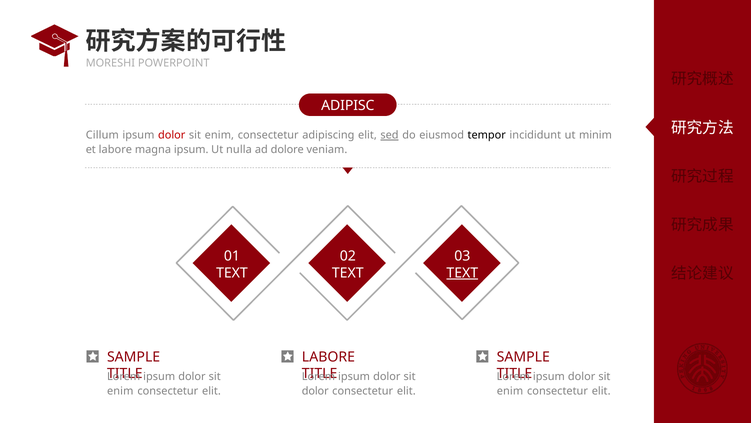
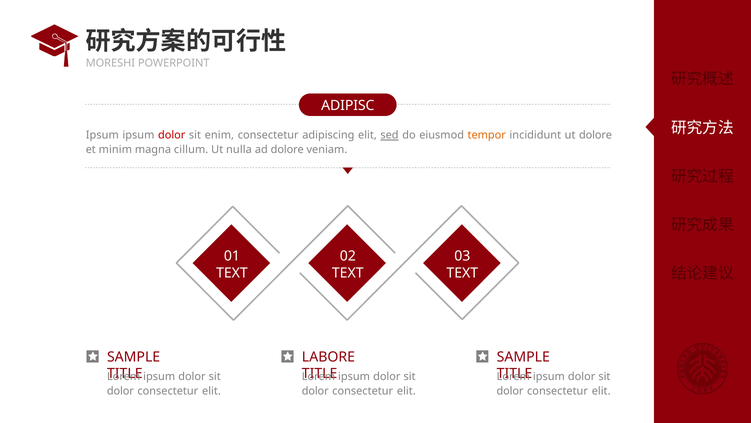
Cillum: Cillum -> Ipsum (102, 135)
tempor colour: black -> orange (487, 135)
ut minim: minim -> dolore (596, 135)
et labore: labore -> minim (115, 150)
magna ipsum: ipsum -> cillum (191, 150)
TEXT underline: present -> none (462, 273)
enim: enim -> dolor (120, 391)
enim: enim -> dolor (510, 391)
